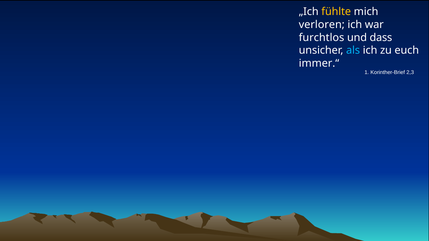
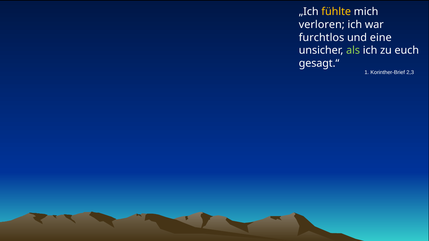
dass: dass -> eine (381, 38)
als colour: light blue -> light green (353, 50)
immer.“: immer.“ -> gesagt.“ (319, 63)
